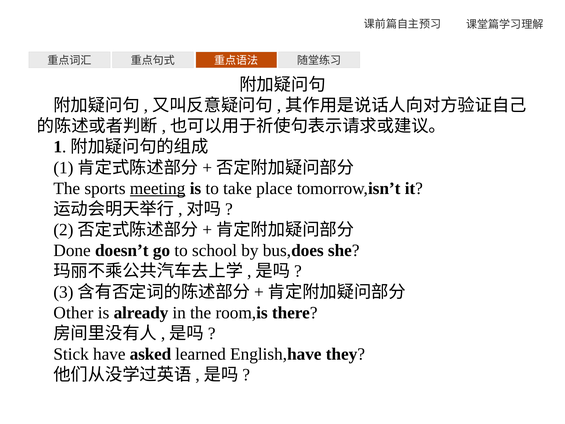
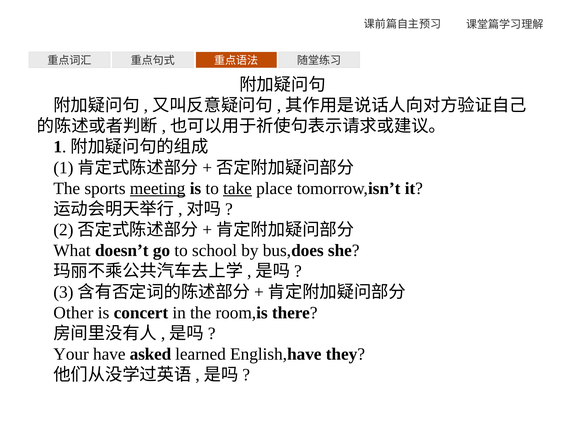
take underline: none -> present (238, 188)
Done: Done -> What (72, 250)
already: already -> concert (141, 313)
Stick: Stick -> Your (71, 354)
